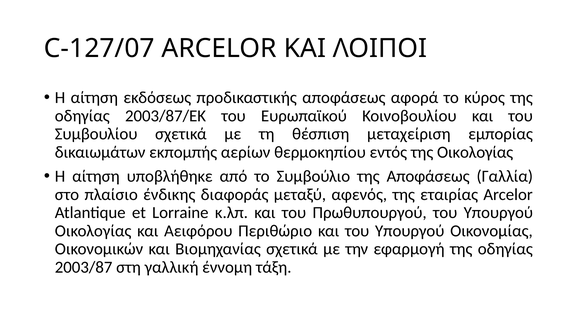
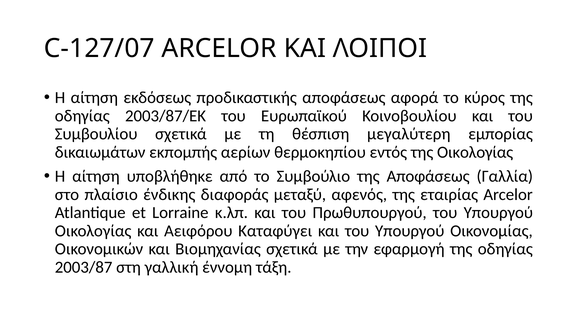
μεταχείριση: μεταχείριση -> μεγαλύτερη (409, 134)
Περιθώριο: Περιθώριο -> Καταφύγει (275, 231)
